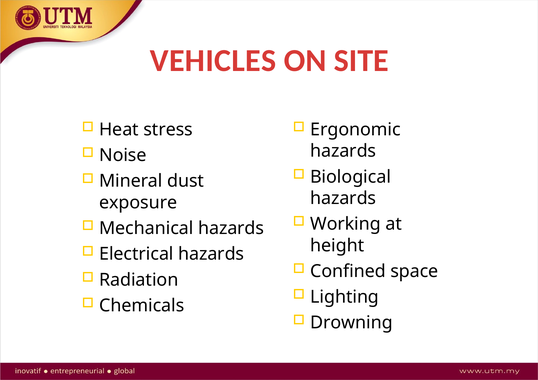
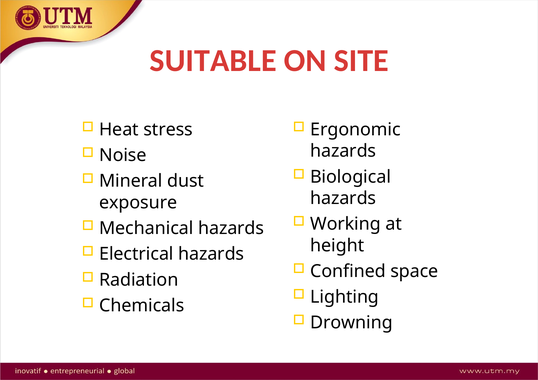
VEHICLES: VEHICLES -> SUITABLE (213, 61)
